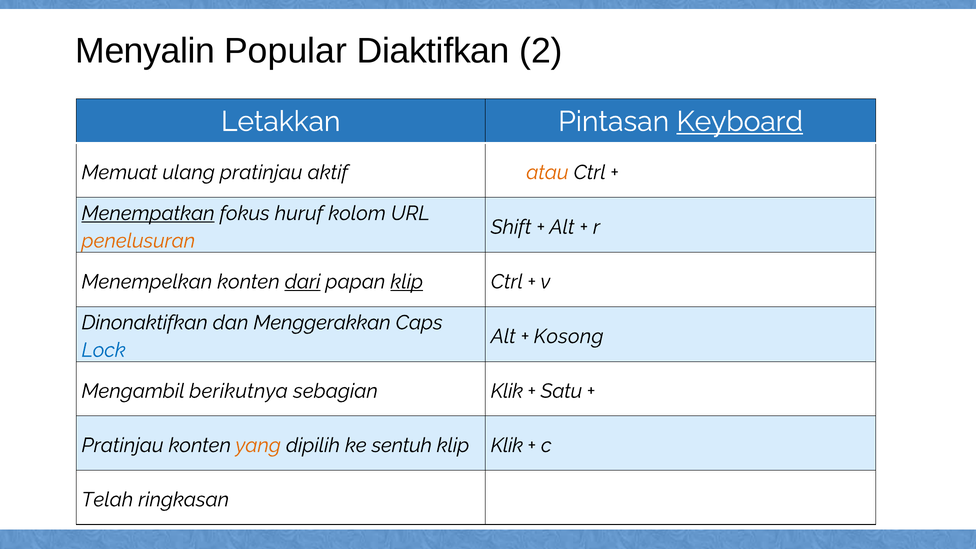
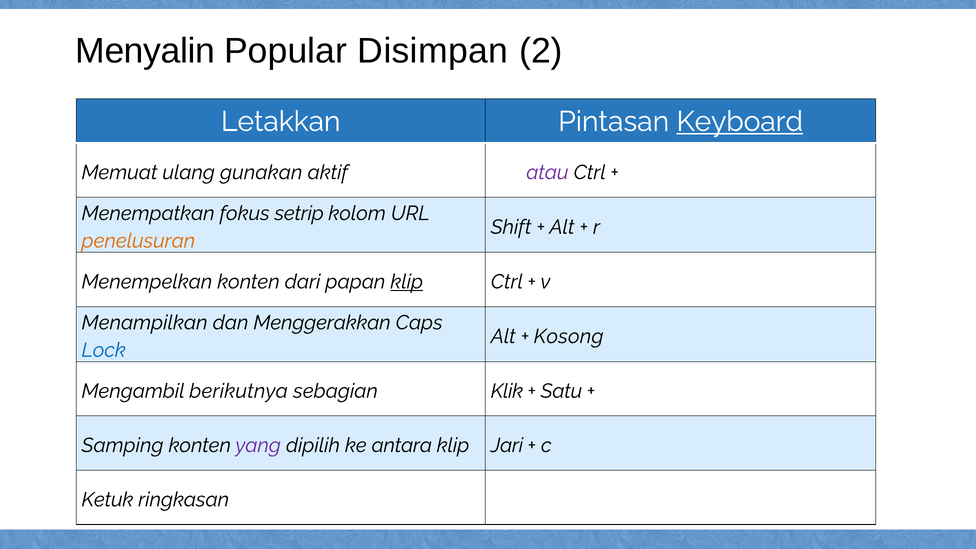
Diaktifkan: Diaktifkan -> Disimpan (433, 51)
ulang pratinjau: pratinjau -> gunakan (261, 172)
atau colour: orange -> purple (547, 172)
Menempatkan underline: present -> none (148, 213)
huruf: huruf -> setrip (299, 213)
dari underline: present -> none (303, 282)
Dinonaktifkan: Dinonaktifkan -> Menampilkan (145, 323)
Pratinjau: Pratinjau -> Samping (123, 445)
yang colour: orange -> purple (258, 445)
sentuh: sentuh -> antara (402, 445)
klip Klik: Klik -> Jari (507, 445)
Telah: Telah -> Ketuk (107, 500)
